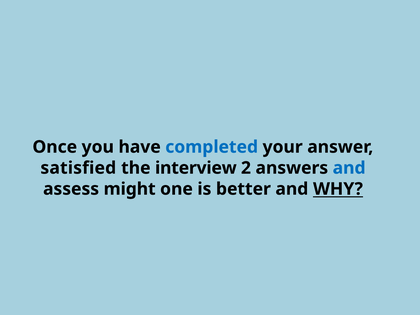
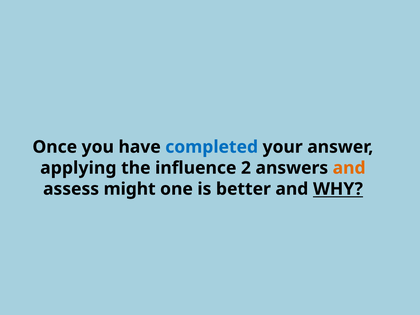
satisfied: satisfied -> applying (78, 168)
interview: interview -> influence (196, 168)
and colour: blue -> orange (349, 168)
